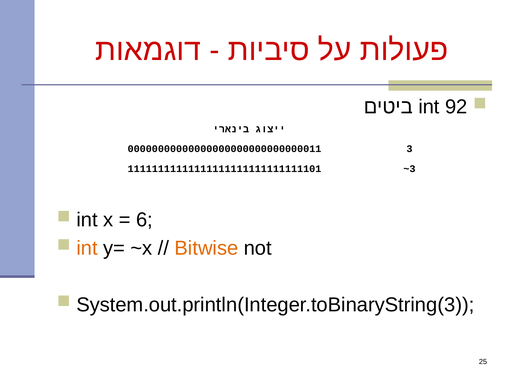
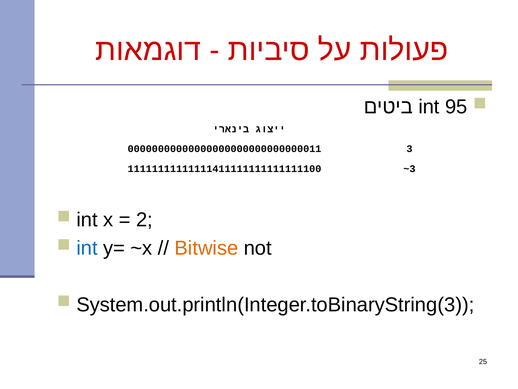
92: 92 -> 95 (456, 107)
11111111111111111111111111111101: 11111111111111111111111111111101 -> 11111111111111411111111111111100 (225, 169)
6: 6 -> 2 (144, 220)
int colour: orange -> blue (87, 248)
